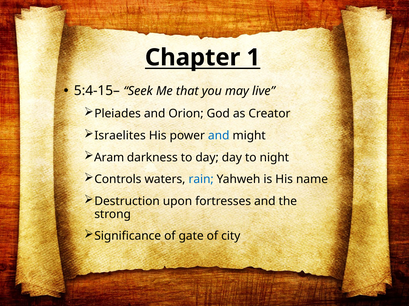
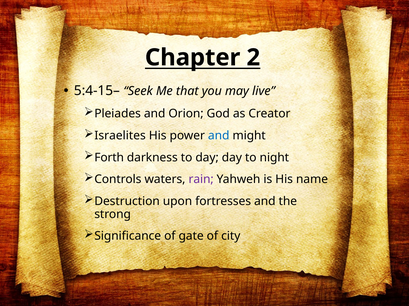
1: 1 -> 2 (253, 58)
Aram: Aram -> Forth (109, 158)
rain colour: blue -> purple (201, 180)
